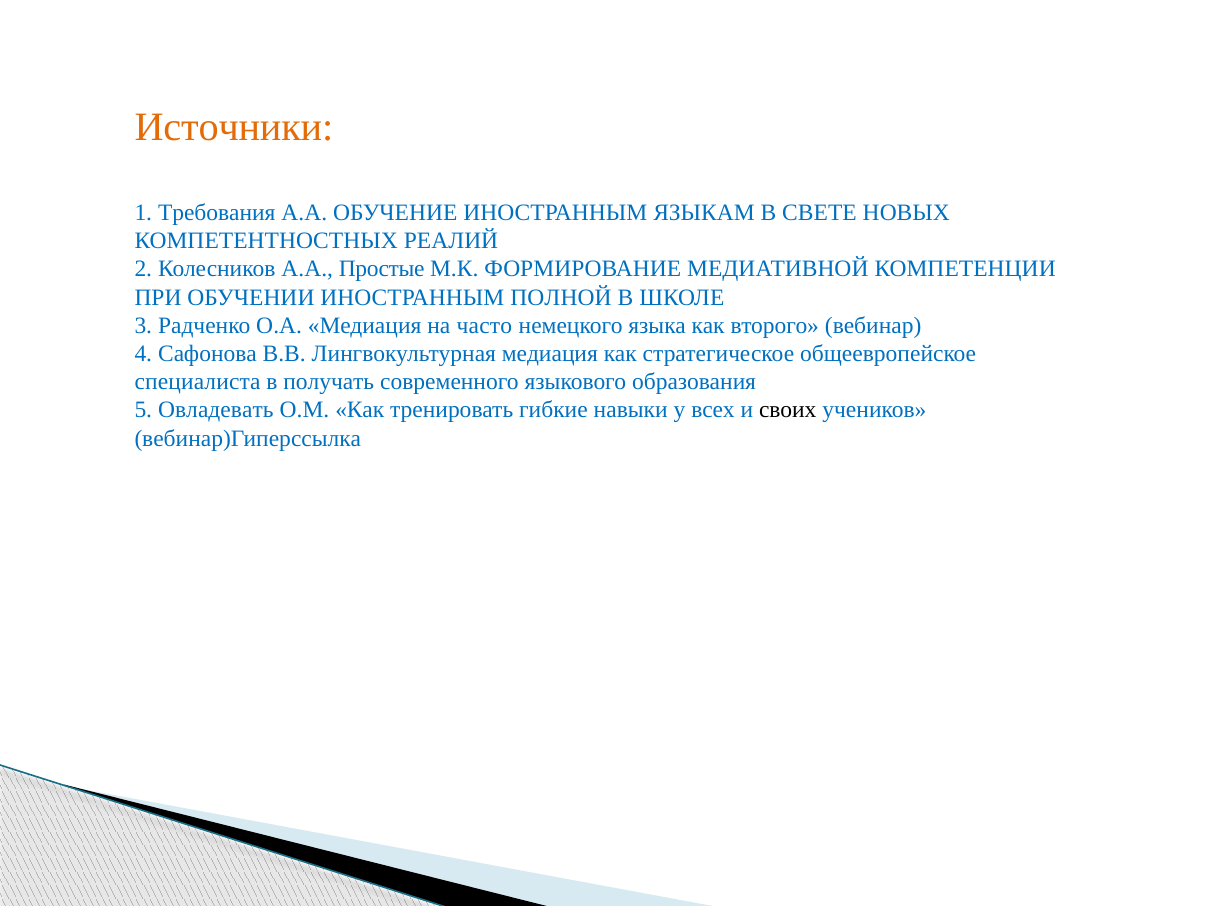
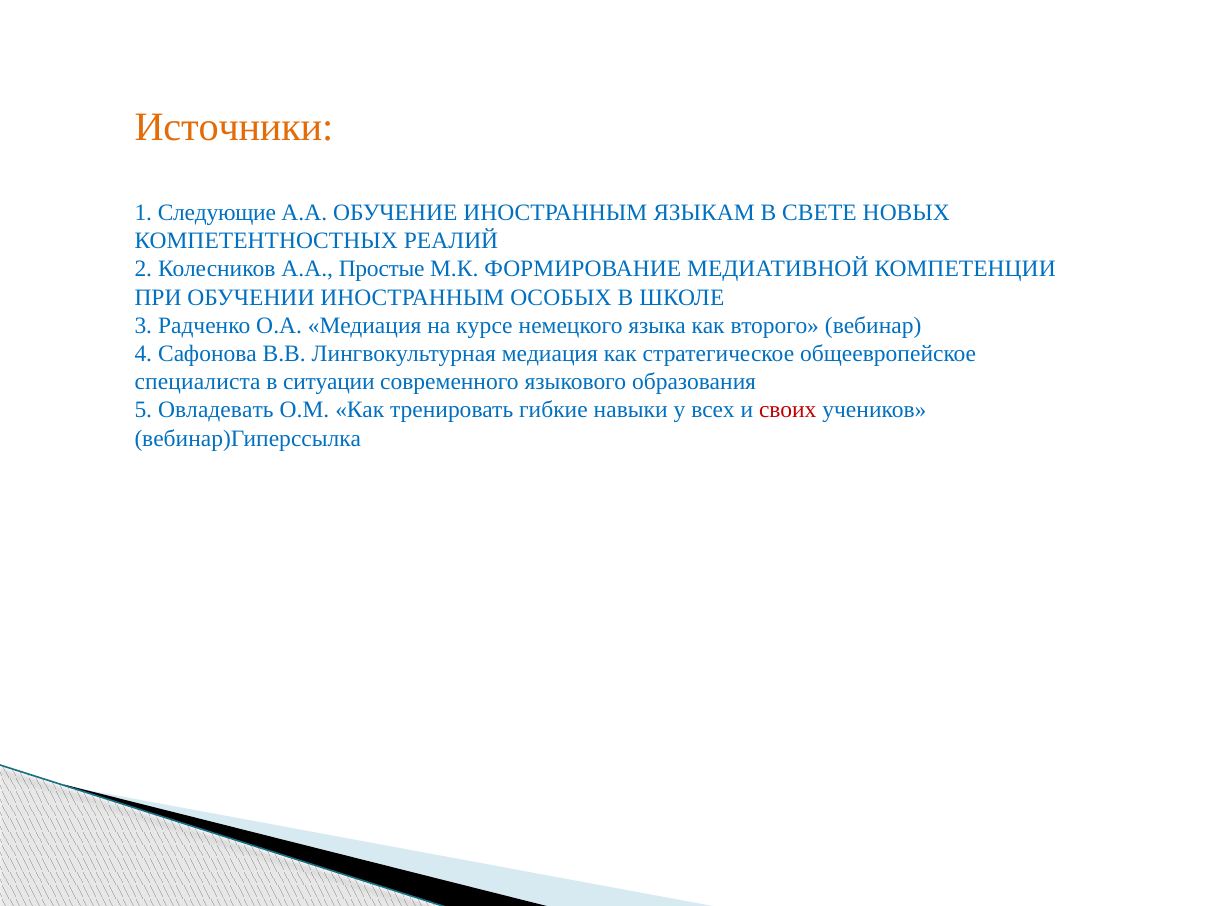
Требования: Требования -> Следующие (217, 213)
ПОЛНОЙ: ПОЛНОЙ -> ОСОБЫХ (561, 297)
часто: часто -> курсе (484, 325)
получать: получать -> ситуации (329, 382)
своих colour: black -> red (788, 410)
